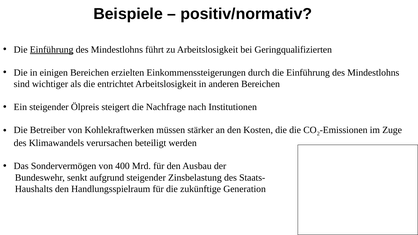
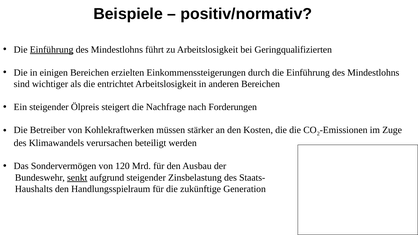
Institutionen: Institutionen -> Forderungen (233, 107)
400: 400 -> 120 (122, 166)
senkt underline: none -> present (77, 178)
